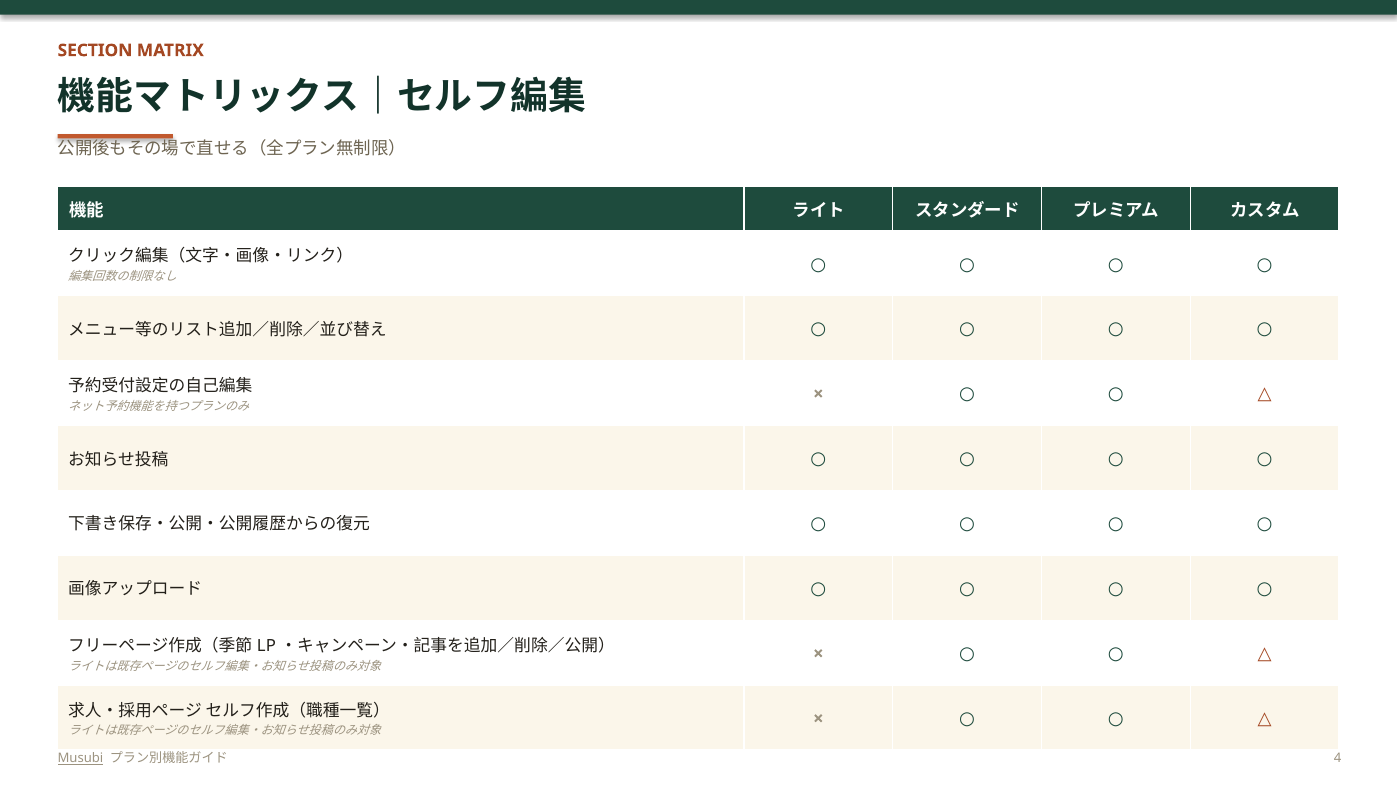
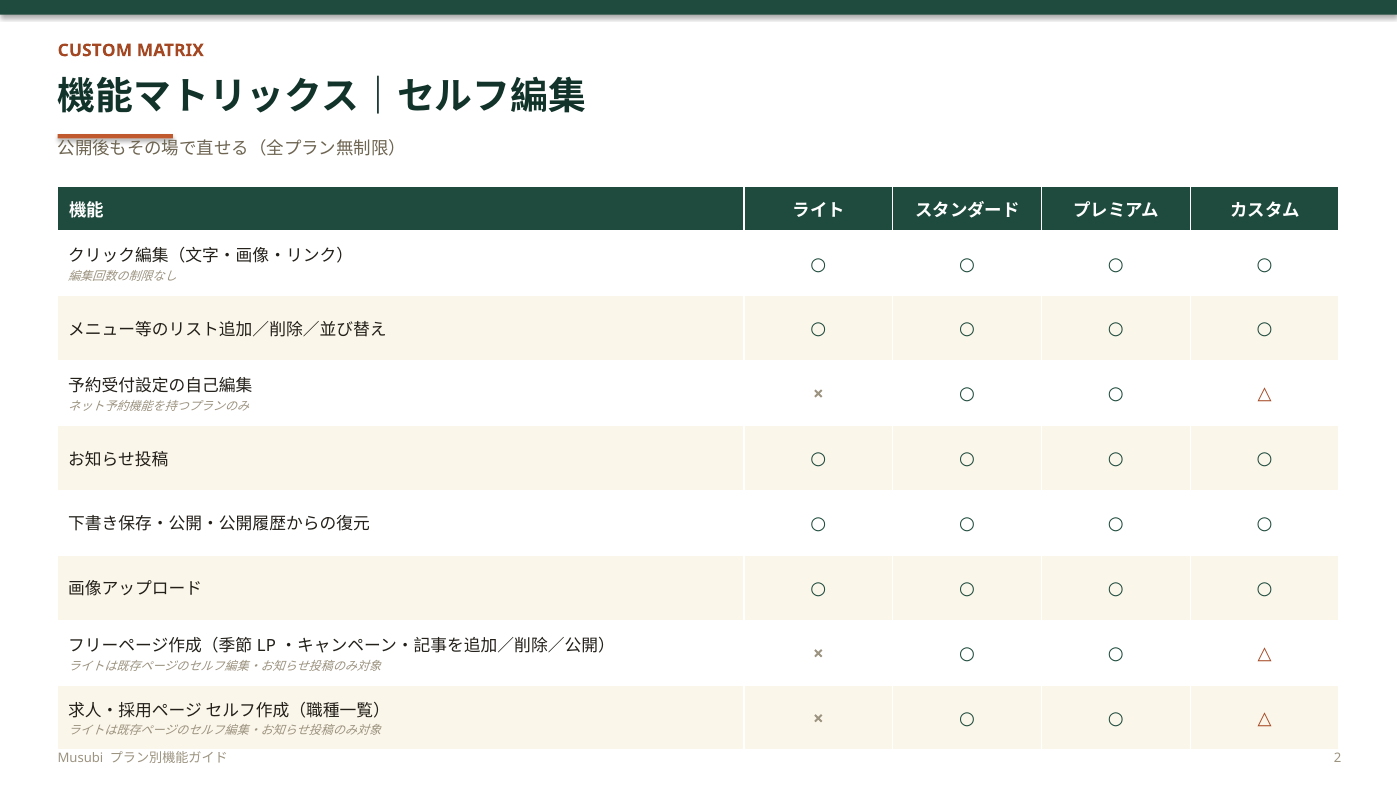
SECTION: SECTION -> CUSTOM (95, 50)
Musubi underline: present -> none (80, 758)
4: 4 -> 2 (1338, 758)
